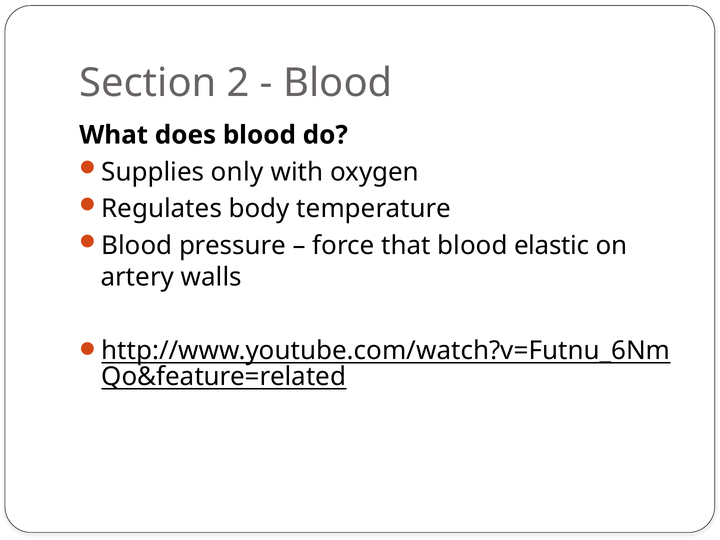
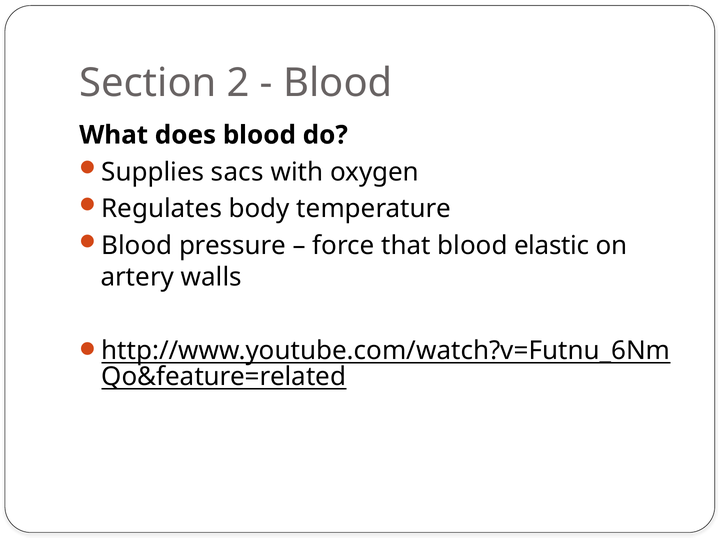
only: only -> sacs (237, 172)
